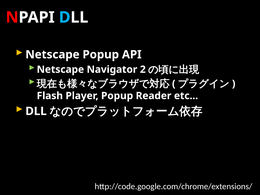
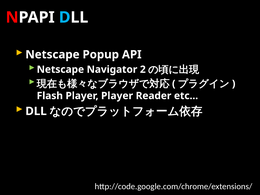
Player Popup: Popup -> Player (117, 96)
